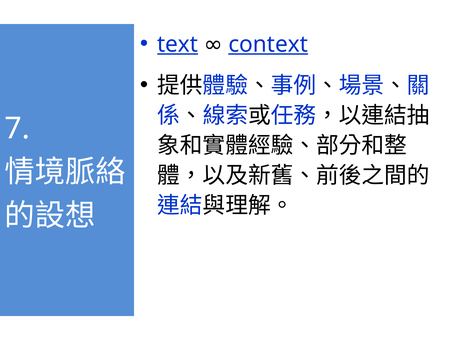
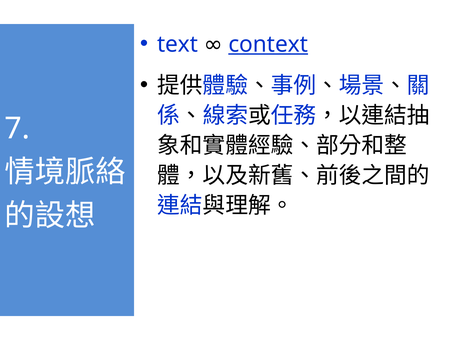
text underline: present -> none (178, 44)
